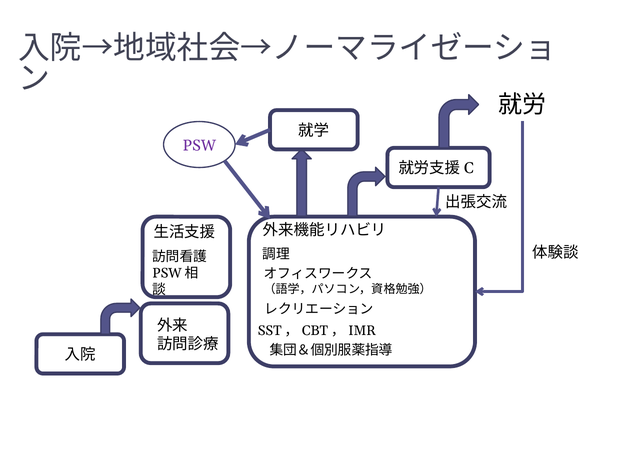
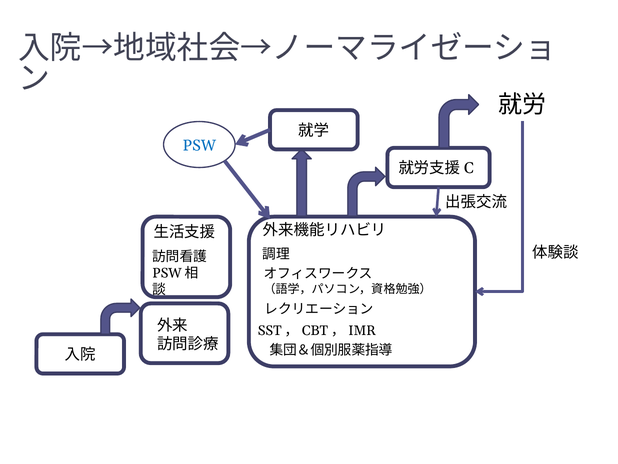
PSW colour: purple -> blue (199, 145)
